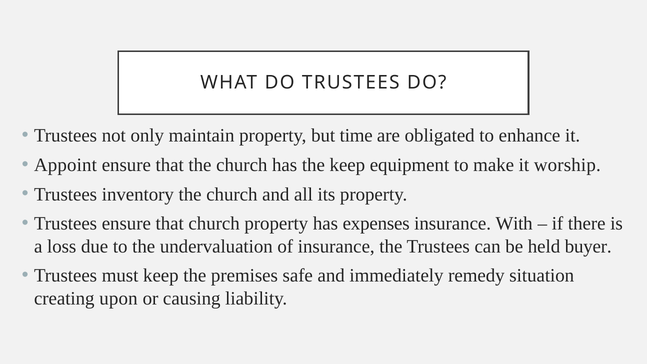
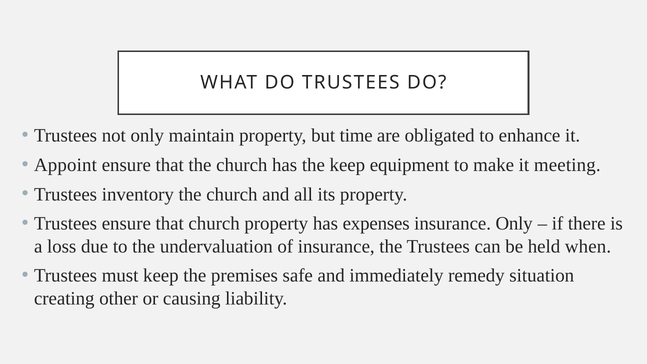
worship: worship -> meeting (567, 165)
insurance With: With -> Only (514, 224)
buyer: buyer -> when (588, 246)
upon: upon -> other (119, 298)
